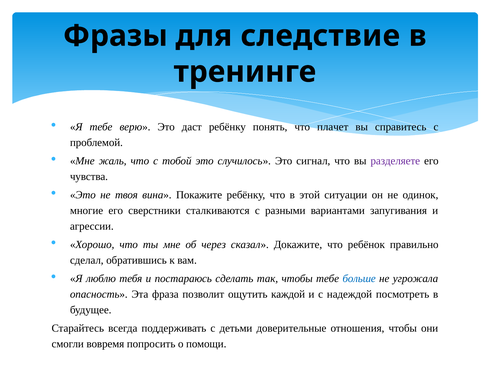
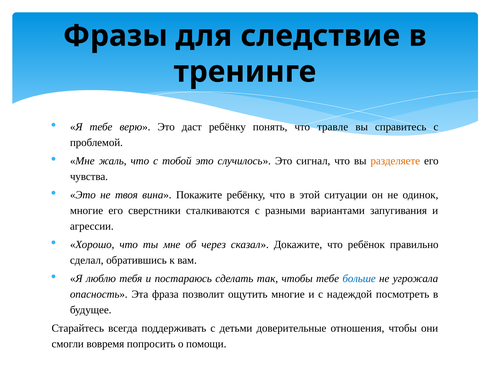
плачет: плачет -> травле (333, 127)
разделяете colour: purple -> orange (395, 161)
ощутить каждой: каждой -> многие (288, 294)
